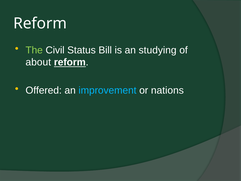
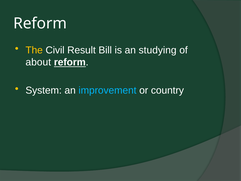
The colour: light green -> yellow (34, 50)
Status: Status -> Result (82, 50)
Offered: Offered -> System (44, 90)
nations: nations -> country (167, 90)
